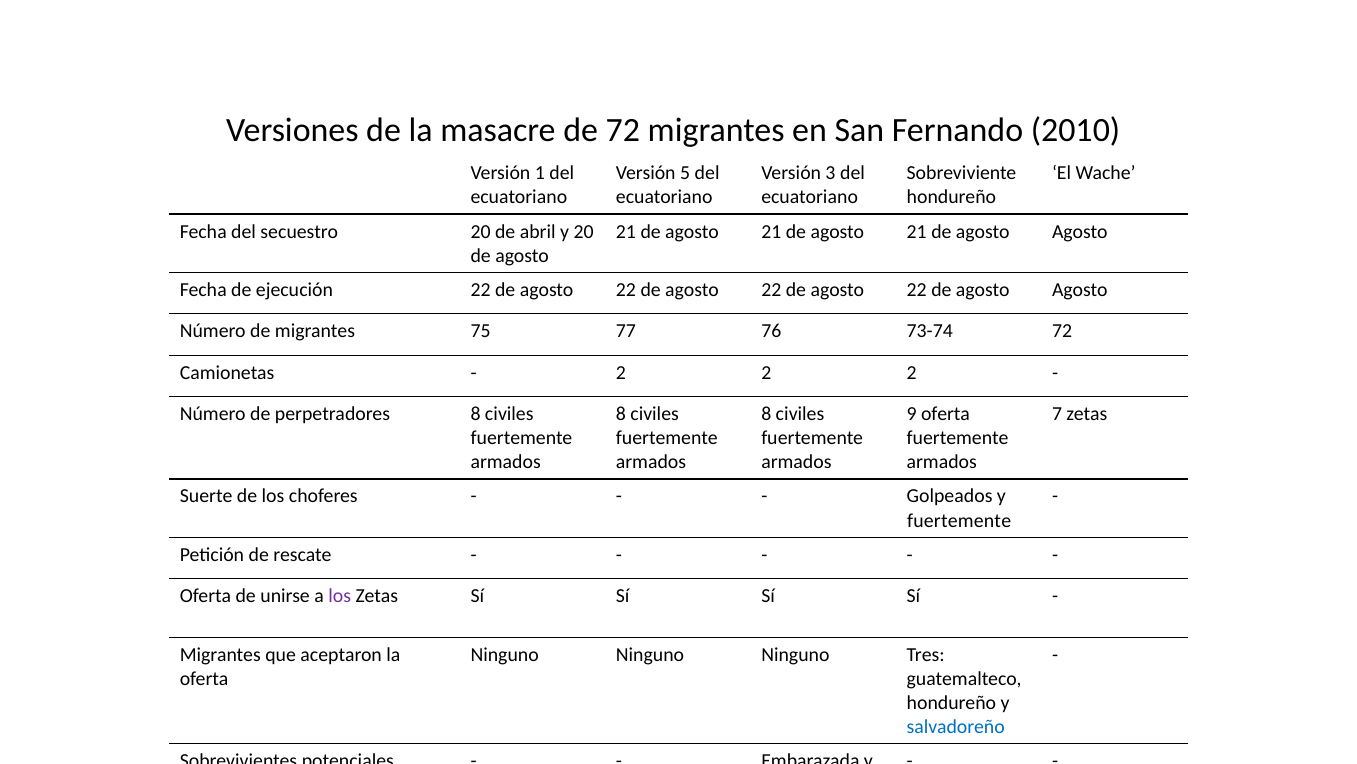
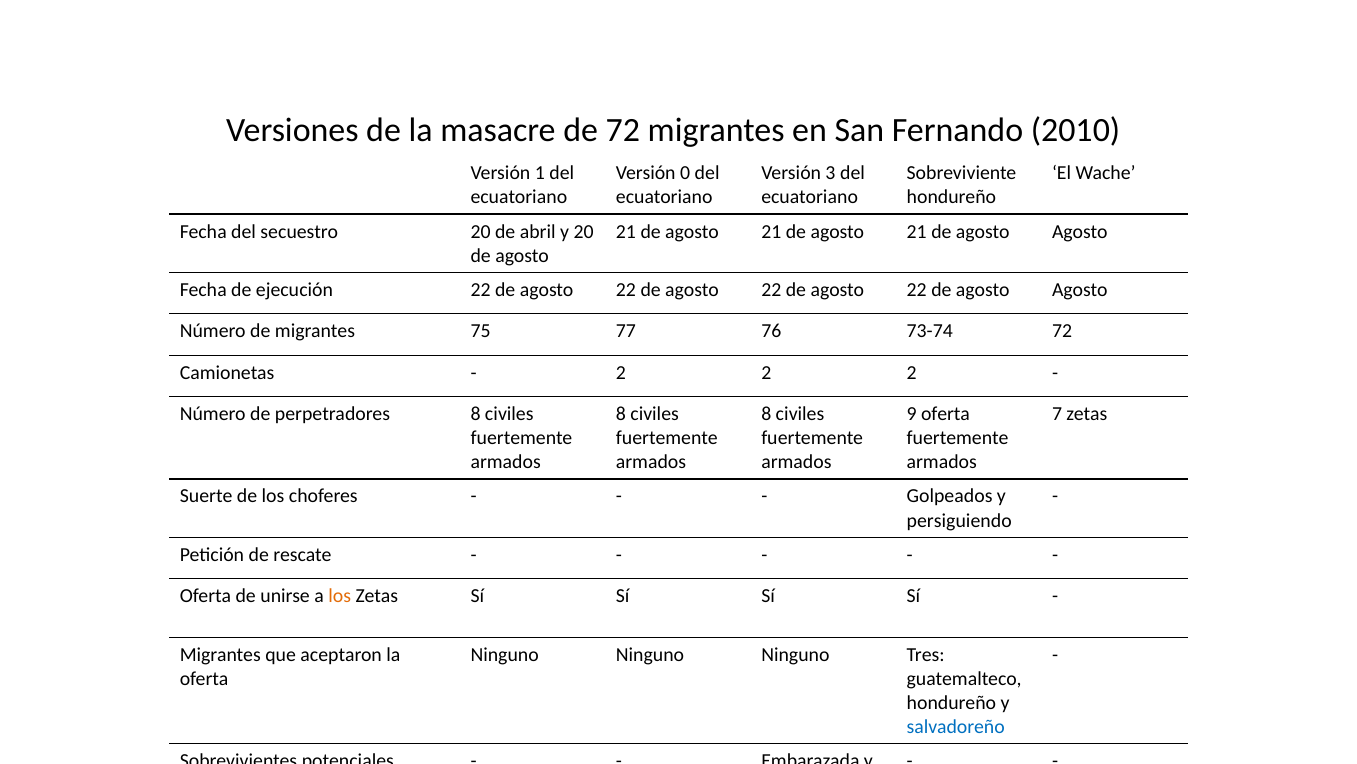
5: 5 -> 0 (685, 173)
fuertemente: fuertemente -> persiguiendo (959, 520)
los colour: purple -> orange (340, 596)
